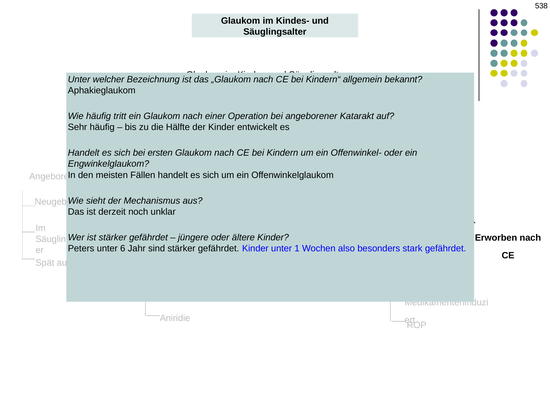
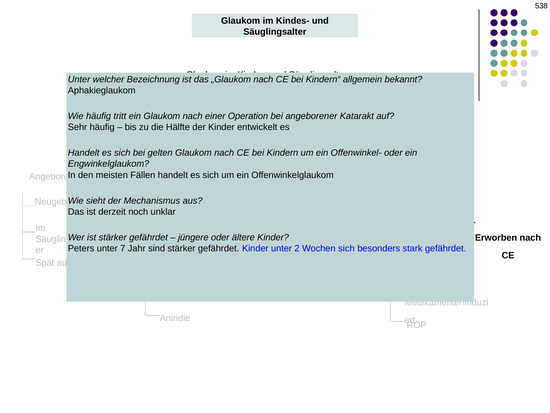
ersten: ersten -> gelten (160, 153)
6: 6 -> 7 (123, 248)
1: 1 -> 2 (297, 248)
Wochen also: also -> sich (346, 248)
